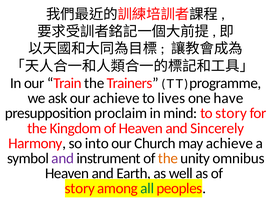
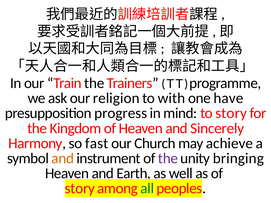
our achieve: achieve -> religion (116, 98)
lives: lives -> with (171, 98)
proclaim: proclaim -> progress (121, 113)
into: into -> fast (97, 143)
and colour: purple -> orange (63, 159)
the colour: orange -> purple (168, 159)
omnibus: omnibus -> bringing (238, 159)
